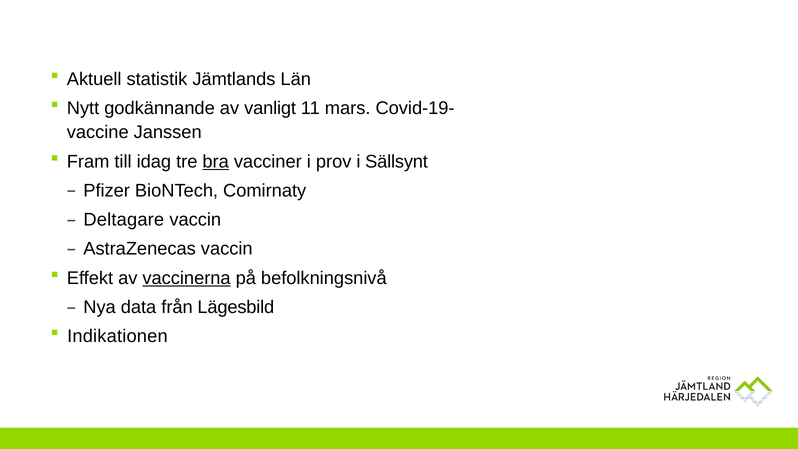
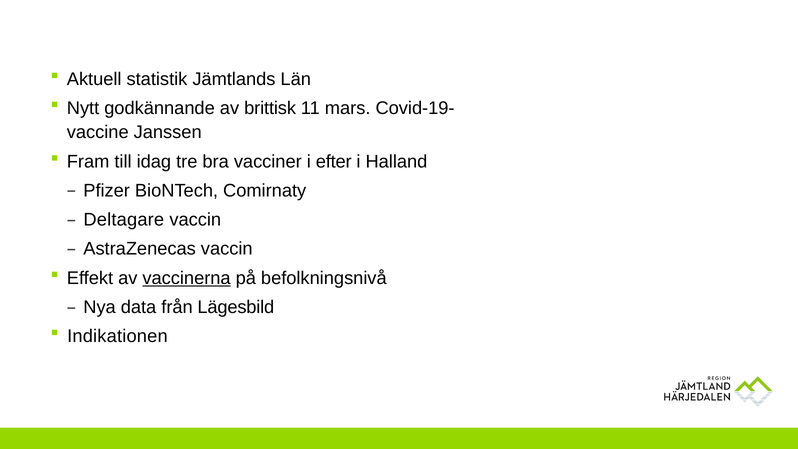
vanligt: vanligt -> brittisk (270, 108)
bra underline: present -> none (216, 162)
prov: prov -> efter (334, 162)
Sällsynt: Sällsynt -> Halland (396, 162)
